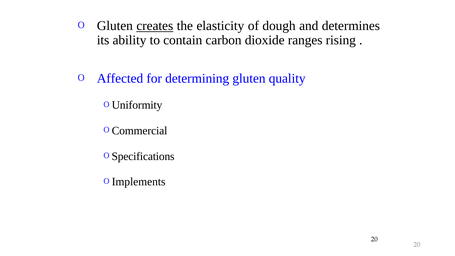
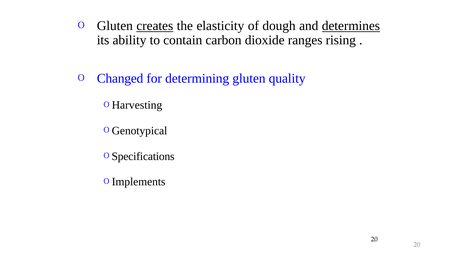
determines underline: none -> present (351, 26)
Affected: Affected -> Changed (120, 78)
Uniformity: Uniformity -> Harvesting (137, 105)
Commercial: Commercial -> Genotypical (140, 131)
